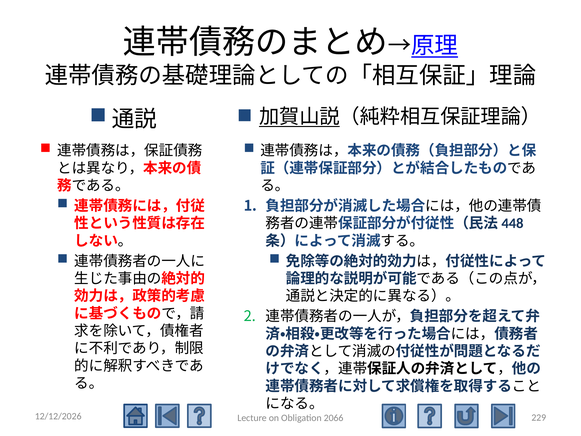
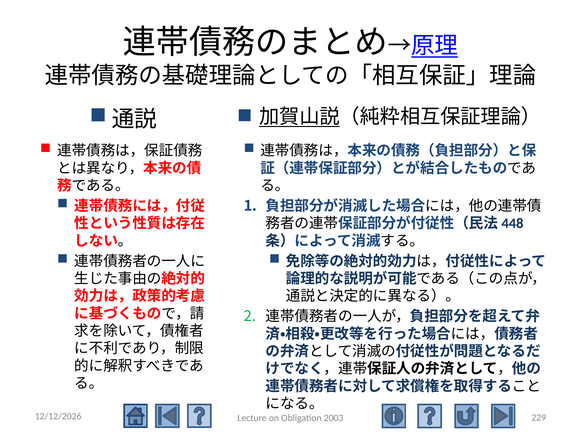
2066: 2066 -> 2003 (334, 418)
